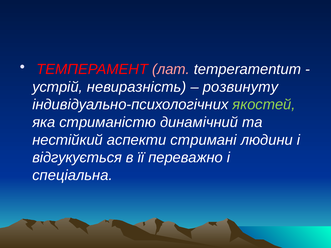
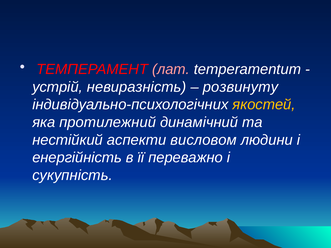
якостей colour: light green -> yellow (264, 105)
стриманістю: стриманістю -> протилежний (108, 122)
стримані: стримані -> висловом (204, 140)
відгукується: відгукується -> енергійність (77, 158)
спеціальна: спеціальна -> сукупність (72, 175)
